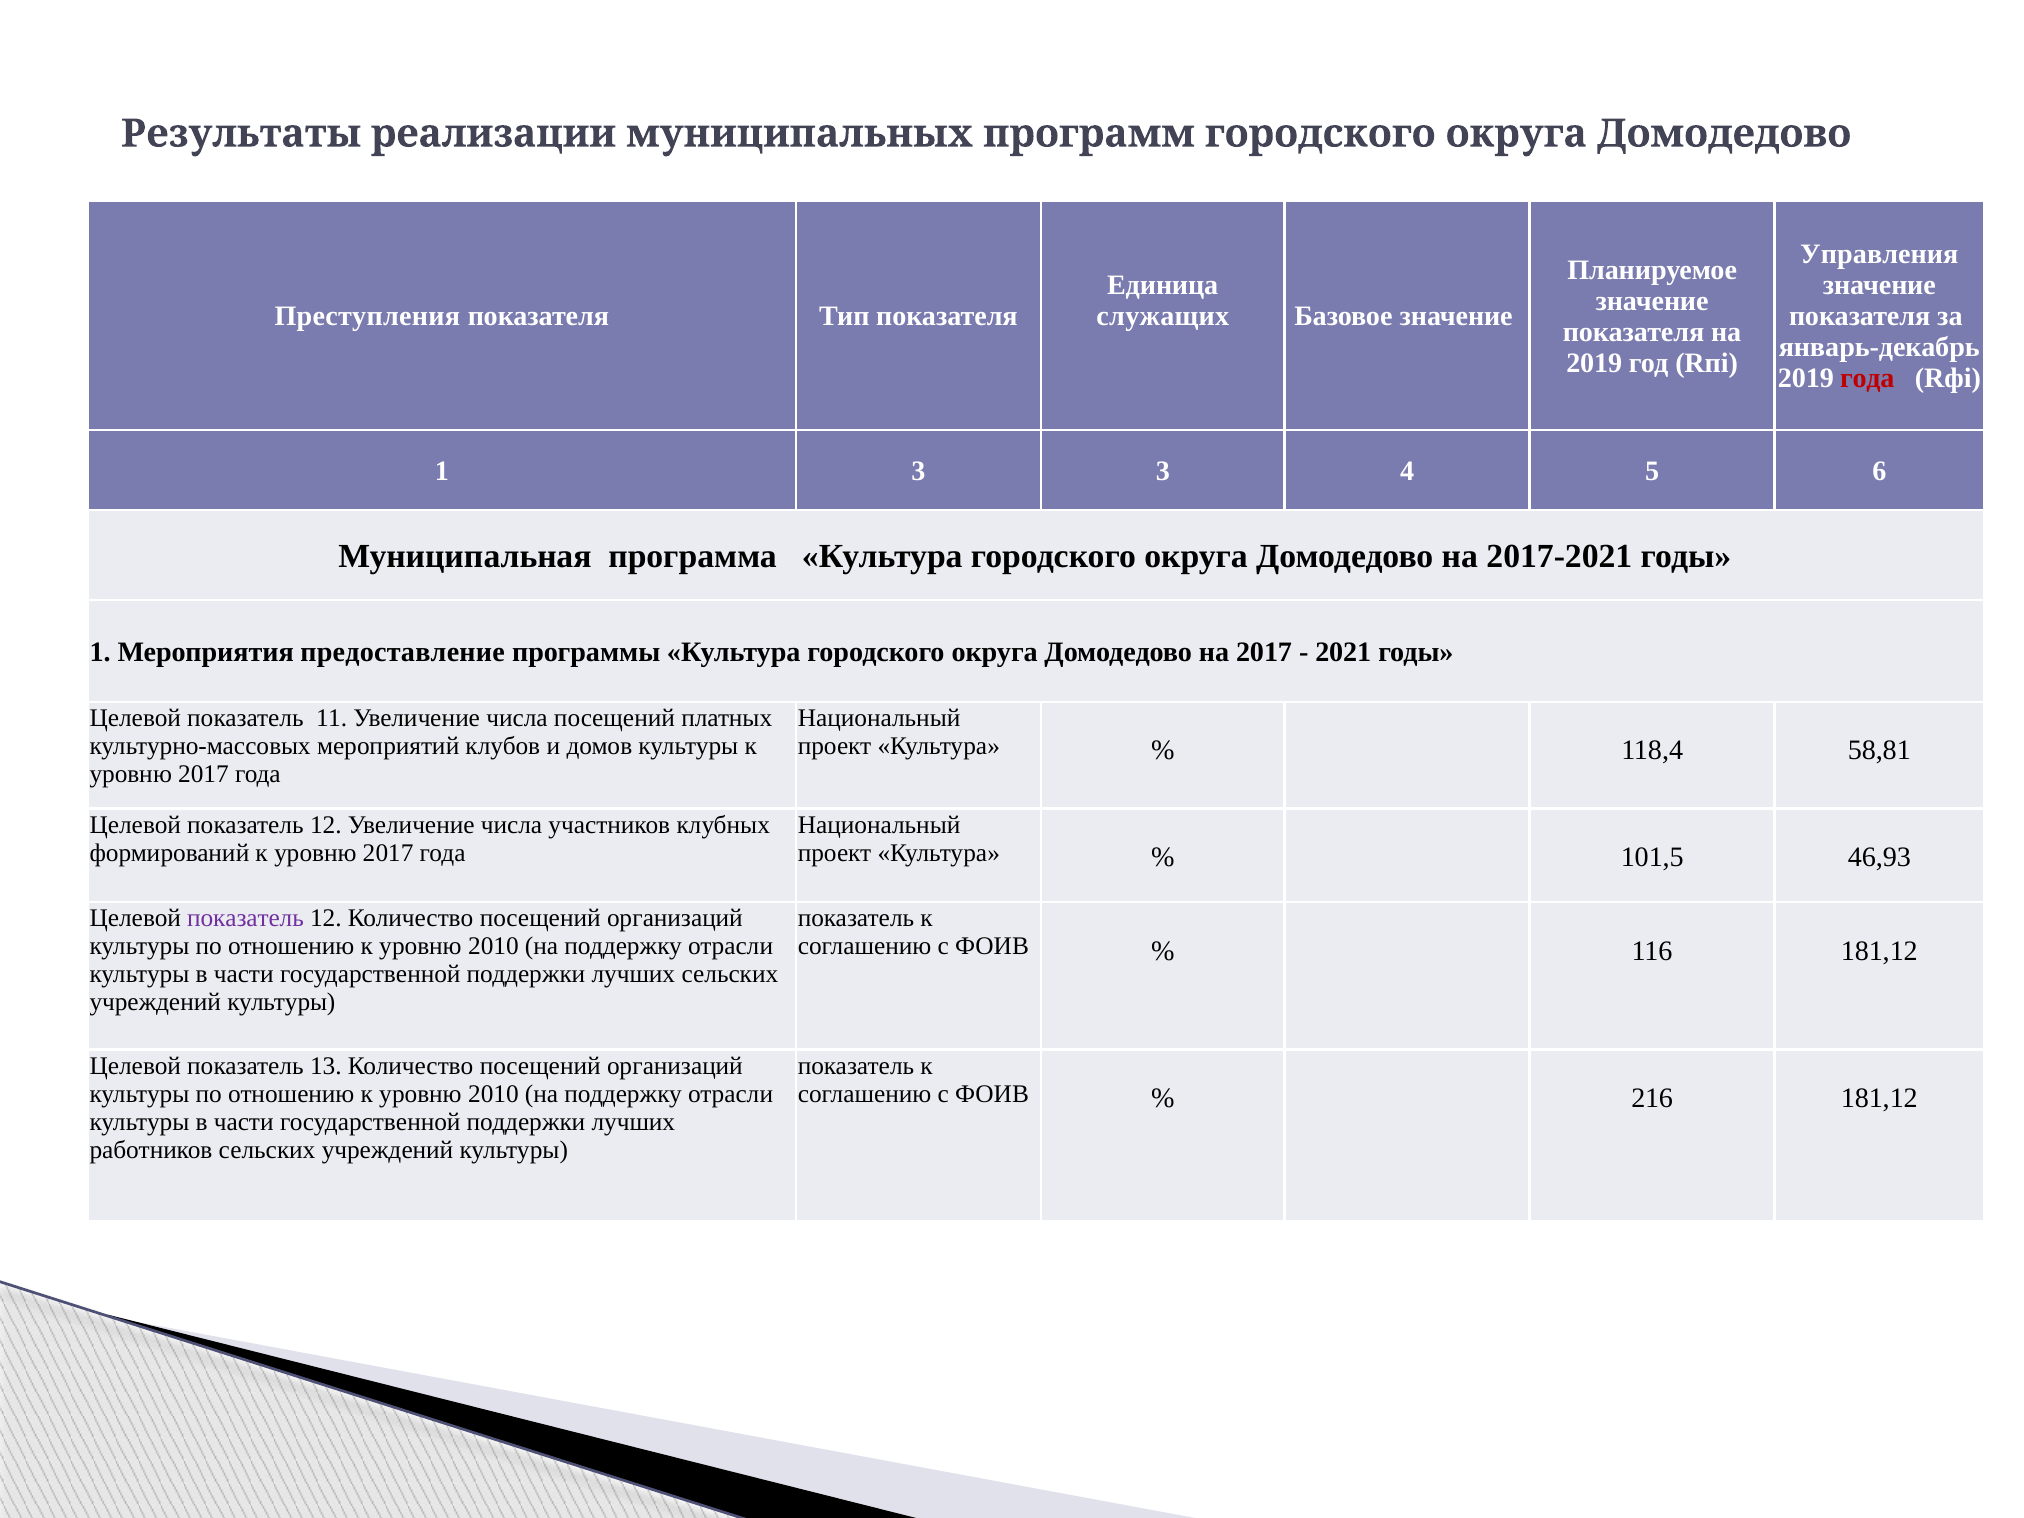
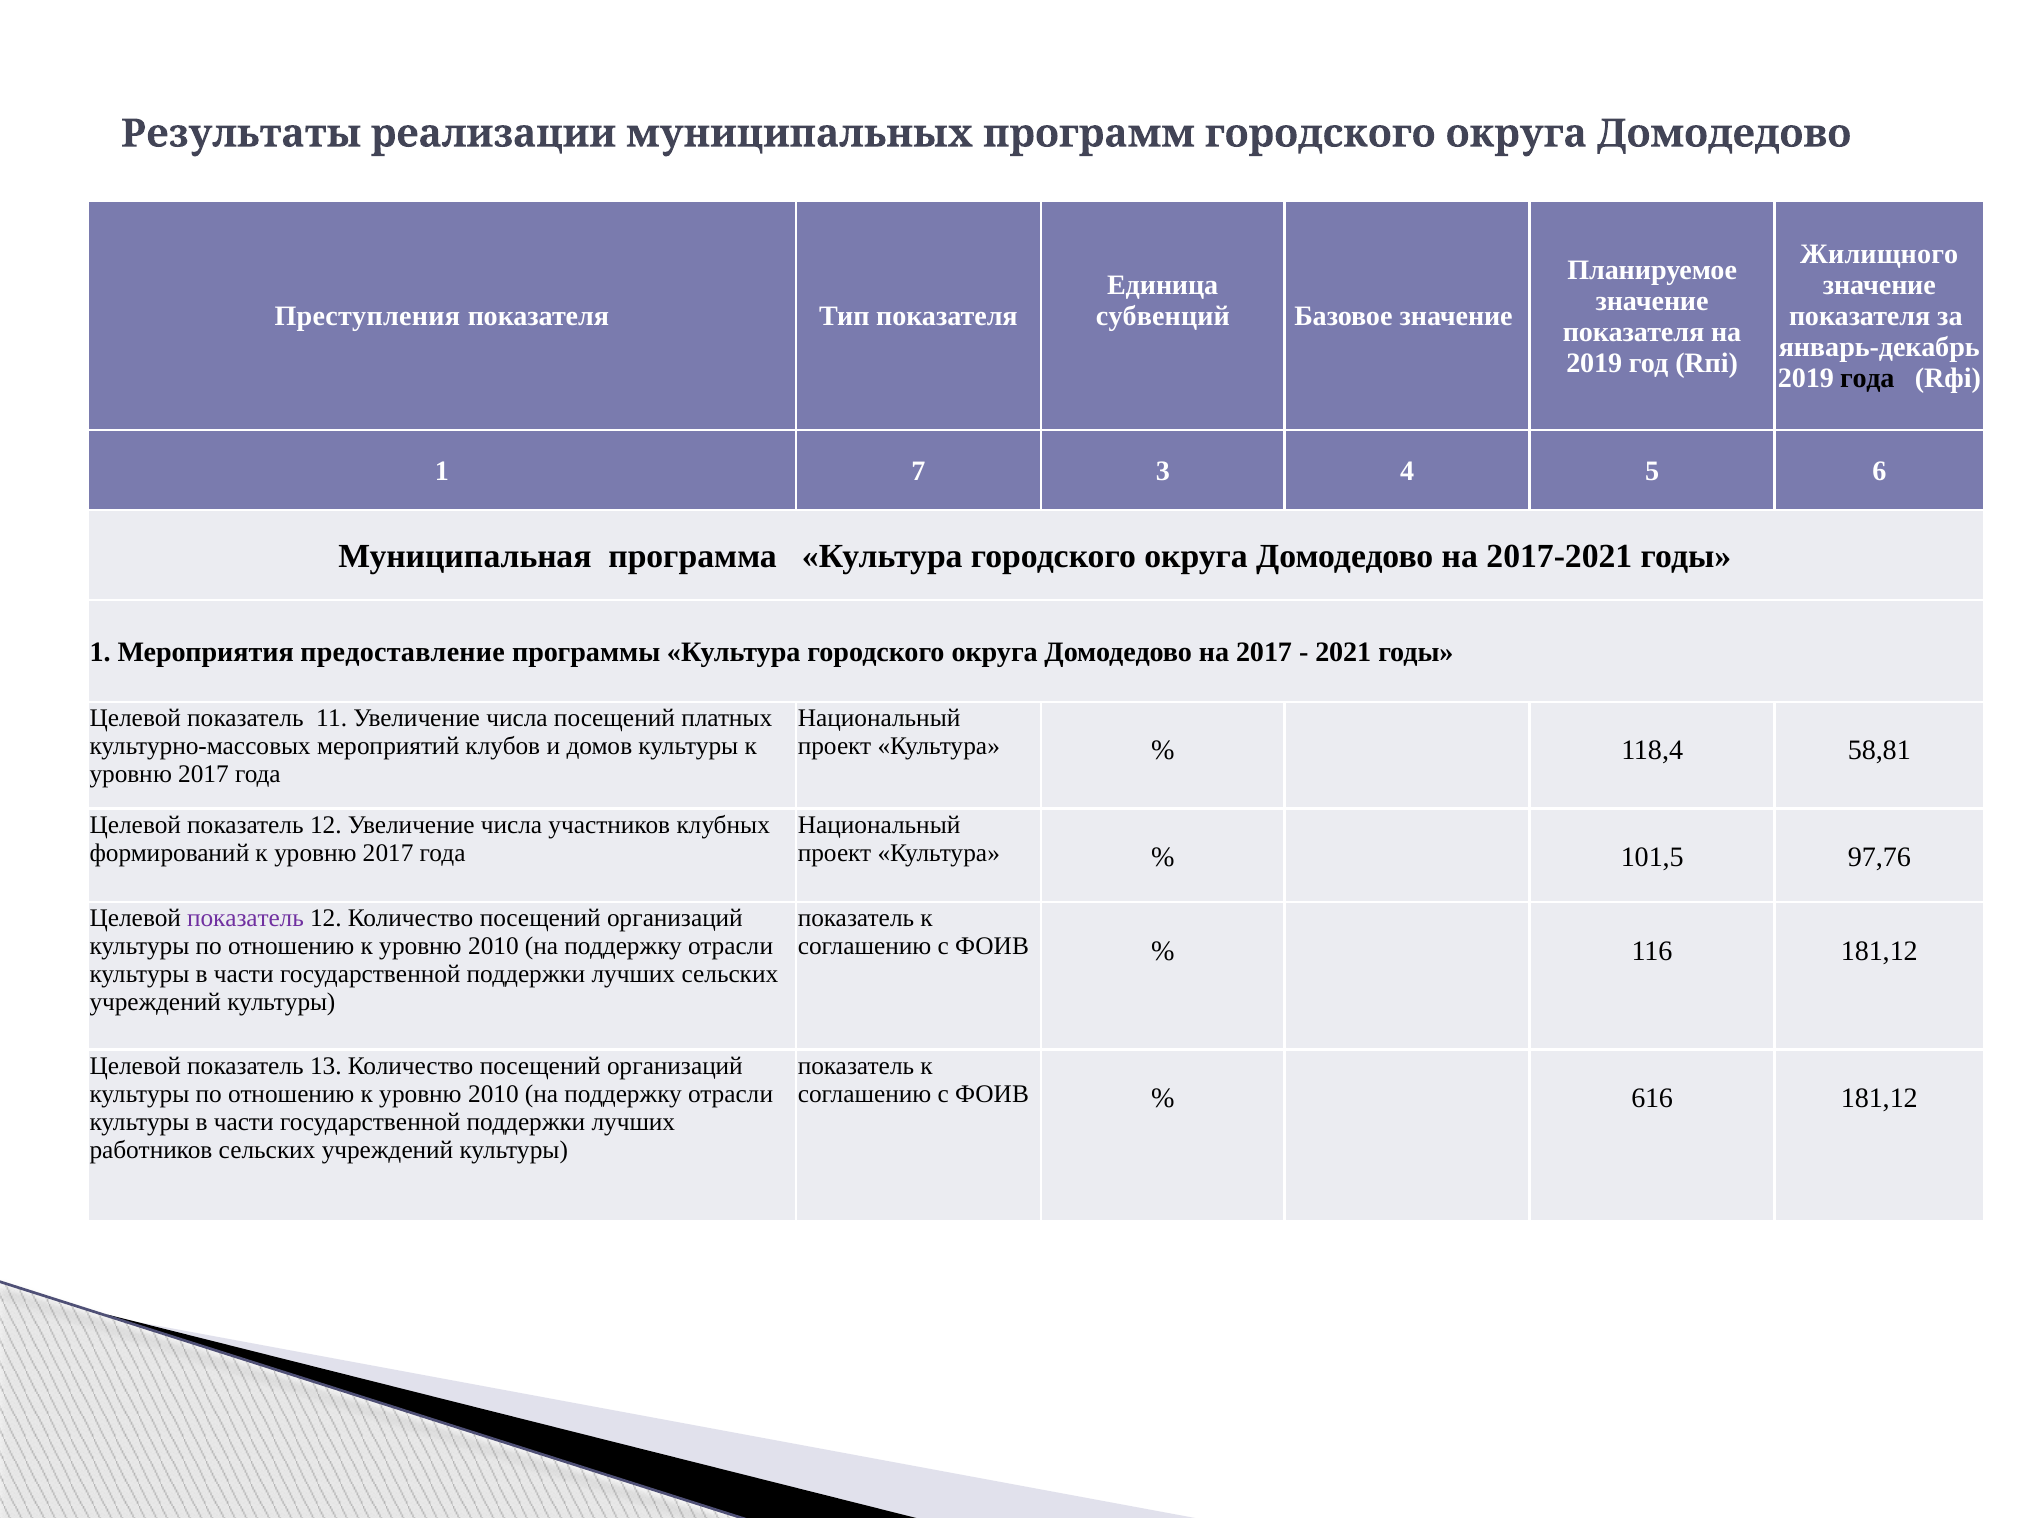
Управления: Управления -> Жилищного (1879, 255)
служащих: служащих -> субвенций (1163, 317)
года colour: red -> black (1867, 379)
1 3: 3 -> 7 (918, 471)
46,93: 46,93 -> 97,76 (1879, 857)
216: 216 -> 616 (1652, 1098)
